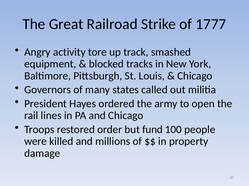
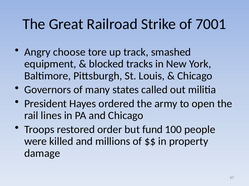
1777: 1777 -> 7001 (211, 24)
activity: activity -> choose (69, 52)
